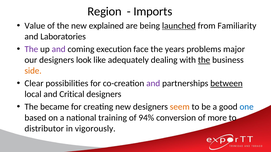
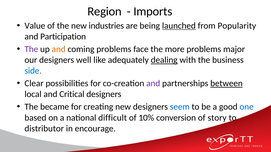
explained: explained -> industries (106, 26)
Familiarity: Familiarity -> Popularity (237, 26)
Laboratories: Laboratories -> Participation (63, 37)
and colour: purple -> orange (59, 49)
coming execution: execution -> problems (114, 49)
years: years -> more (175, 49)
look: look -> well (84, 60)
dealing underline: none -> present (164, 60)
the underline: present -> none (204, 60)
side colour: orange -> blue (33, 71)
seem colour: orange -> blue (180, 107)
training: training -> difficult (113, 118)
94%: 94% -> 10% (146, 118)
more: more -> story (217, 118)
vigorously: vigorously -> encourage (95, 129)
